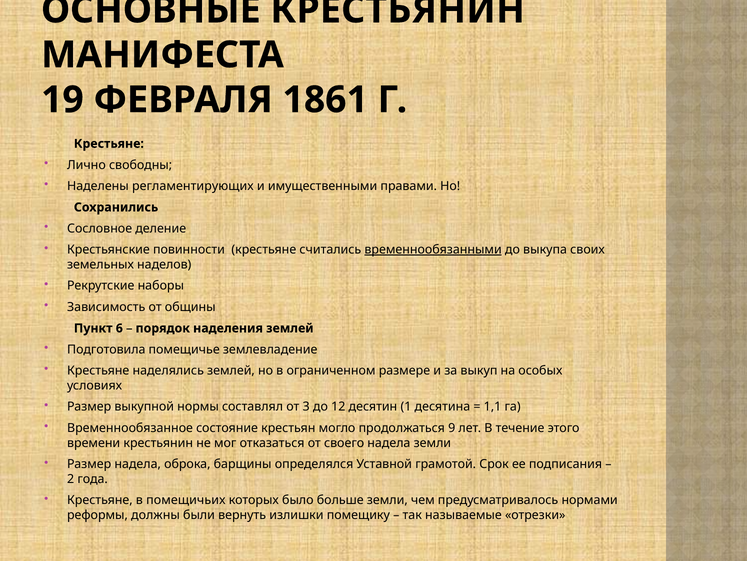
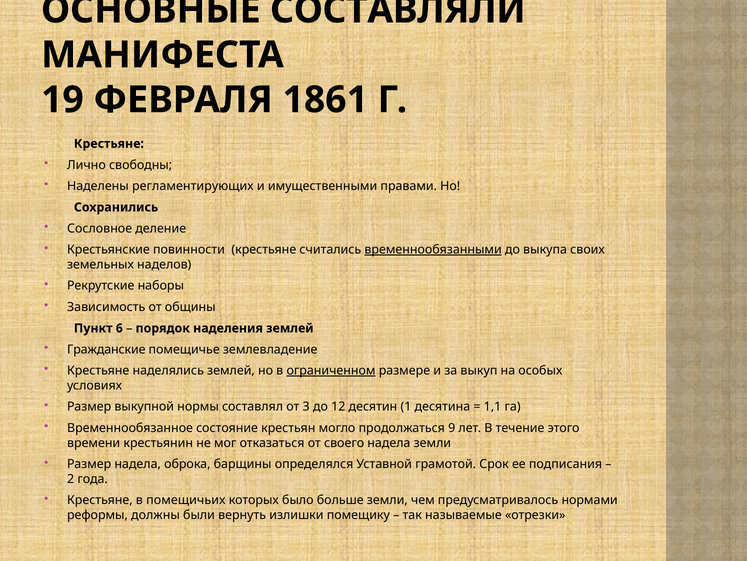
ОСНОВНЫЕ КРЕСТЬЯНИН: КРЕСТЬЯНИН -> СОСТАВЛЯЛИ (398, 10)
Подготовила: Подготовила -> Гражданские (106, 349)
ограниченном underline: none -> present (331, 370)
